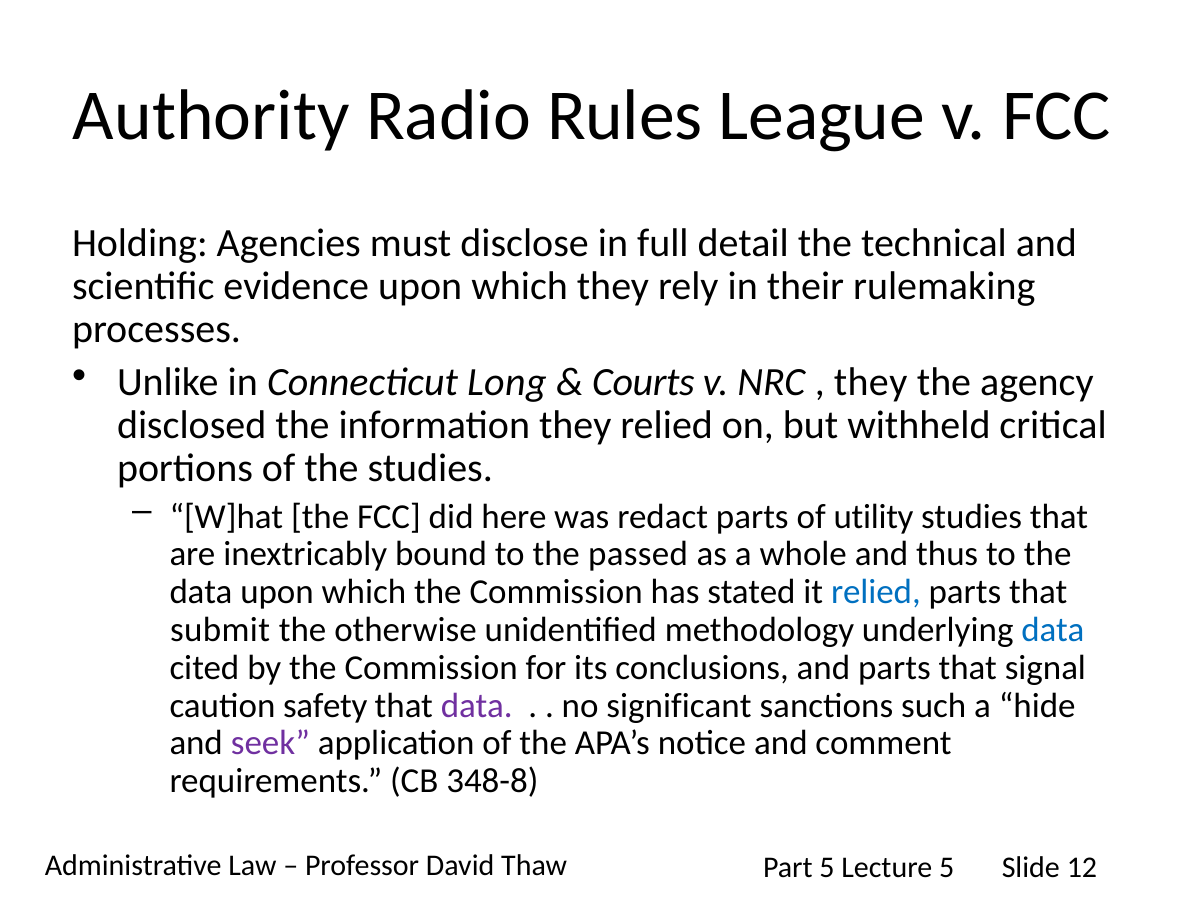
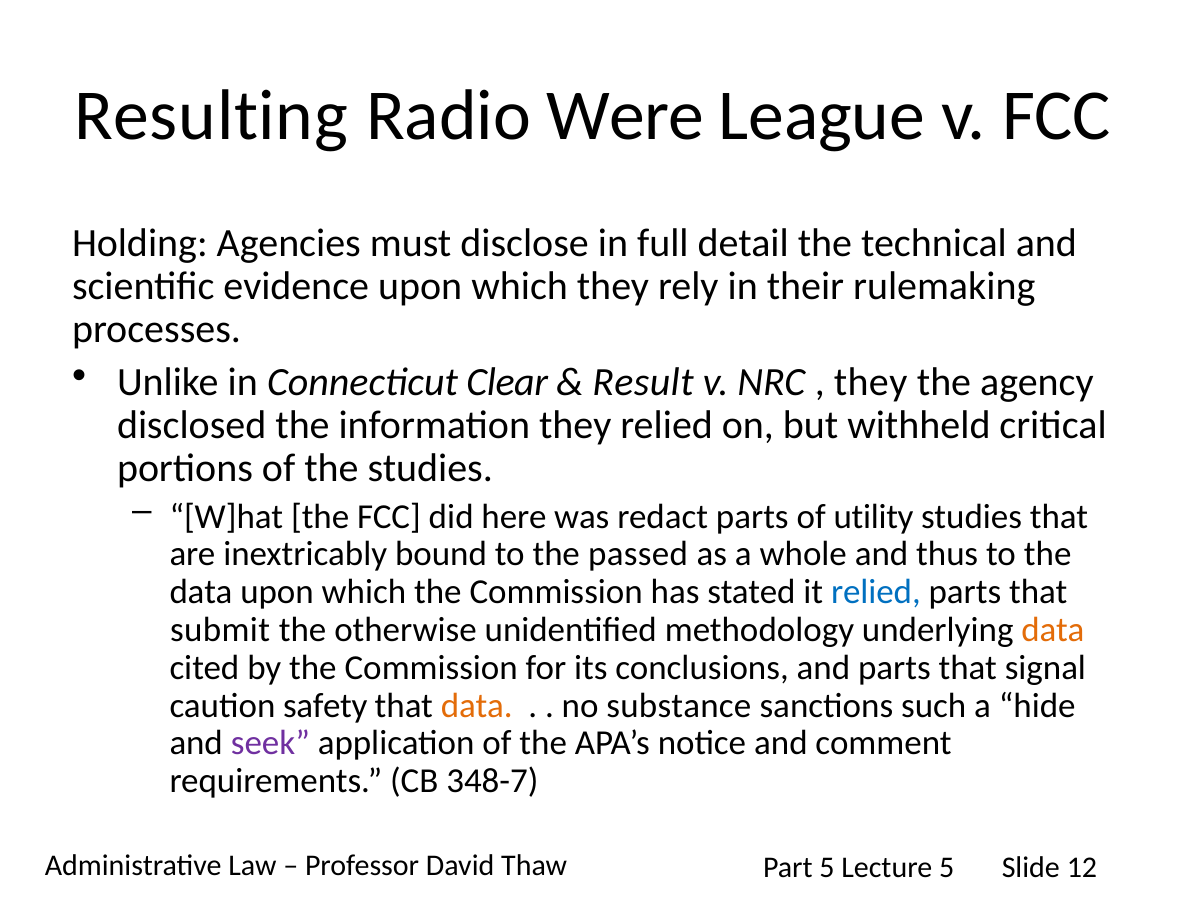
Authority: Authority -> Resulting (211, 116)
Rules: Rules -> Were (625, 116)
Long: Long -> Clear (507, 382)
Courts: Courts -> Result (643, 382)
data colour: blue -> orange (1053, 630)
data colour: purple -> orange (477, 706)
significant: significant -> substance (679, 706)
348-8: 348-8 -> 348-7 (492, 781)
